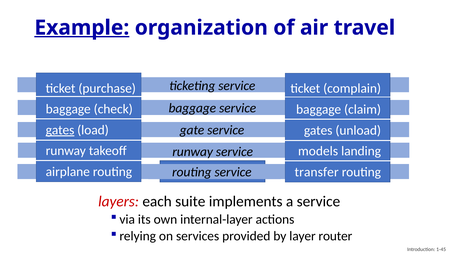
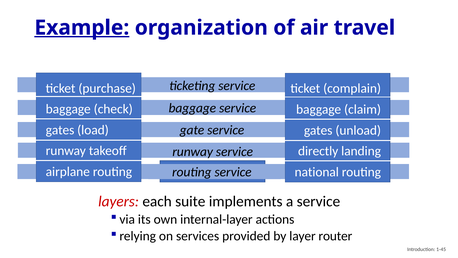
gates underline: present -> none (60, 130)
models: models -> directly (318, 151)
transfer: transfer -> national (317, 172)
